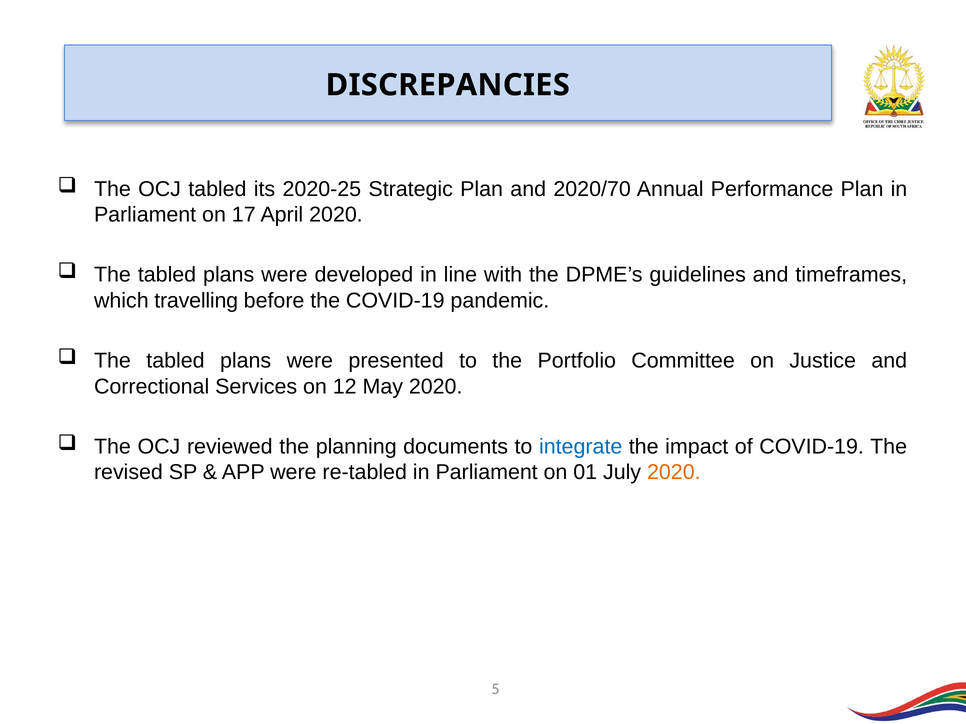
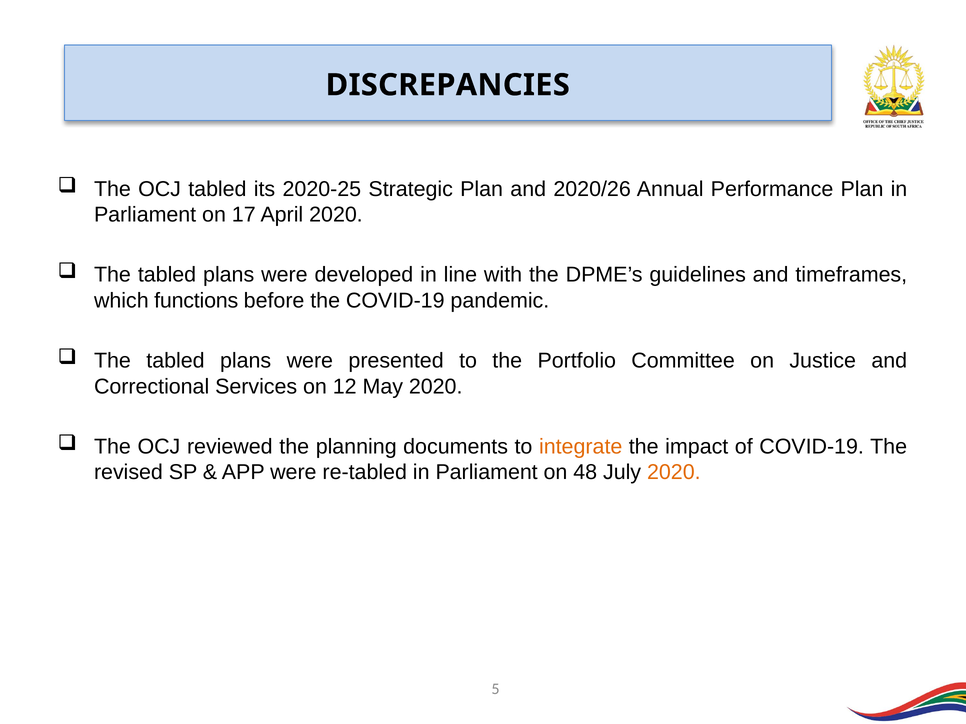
2020/70: 2020/70 -> 2020/26 (592, 189)
travelling: travelling -> functions (196, 301)
integrate colour: blue -> orange (581, 447)
01: 01 -> 48 (585, 473)
